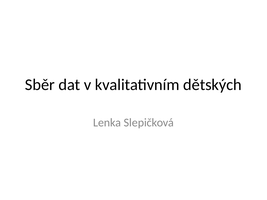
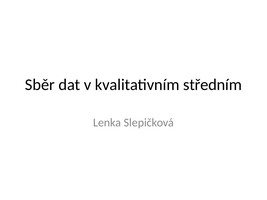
dětských: dětských -> středním (213, 85)
